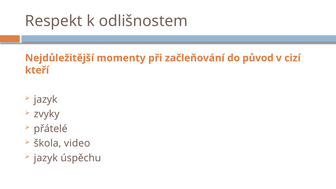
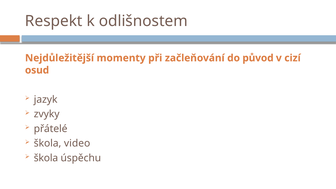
kteří: kteří -> osud (37, 70)
jazyk: jazyk -> škola (46, 158)
